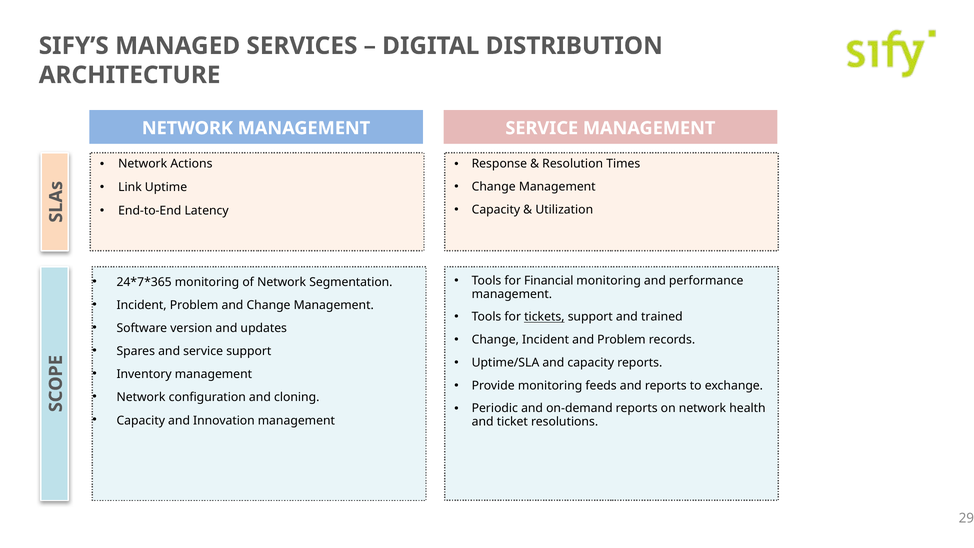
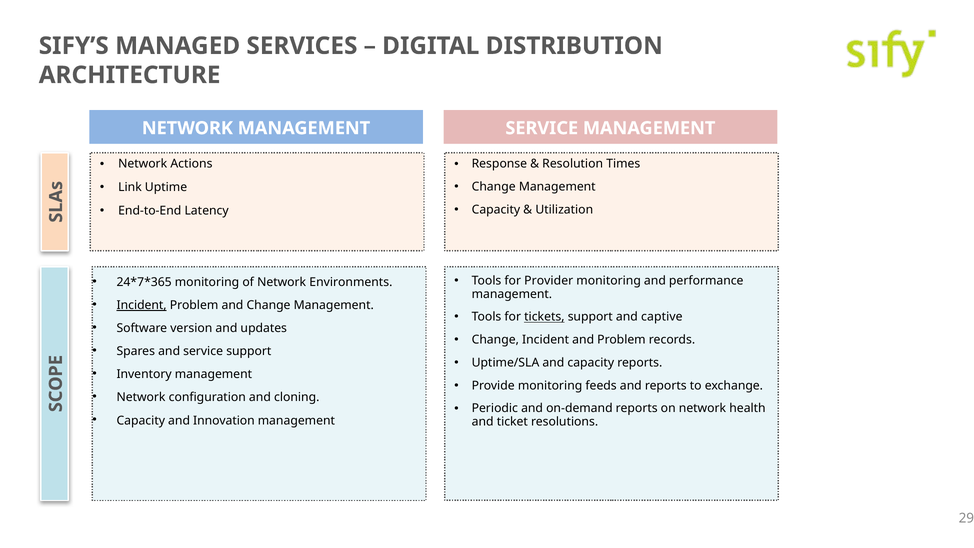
Financial: Financial -> Provider (549, 281)
Segmentation: Segmentation -> Environments (351, 282)
Incident underline: none -> present (142, 305)
trained: trained -> captive (662, 317)
